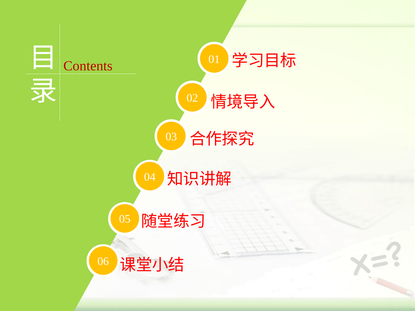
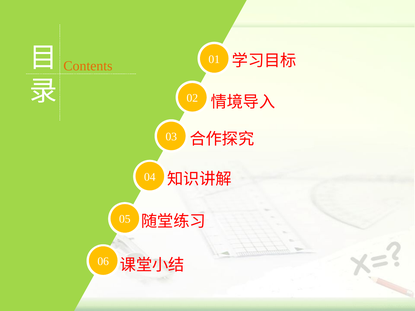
Contents colour: red -> orange (88, 66)
